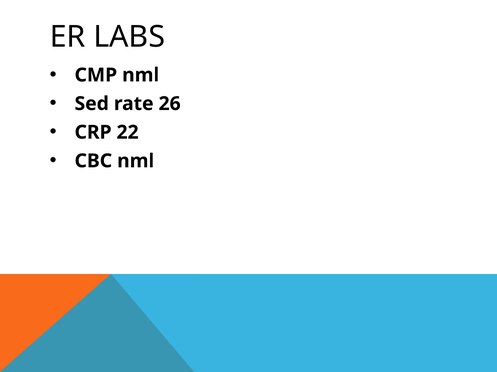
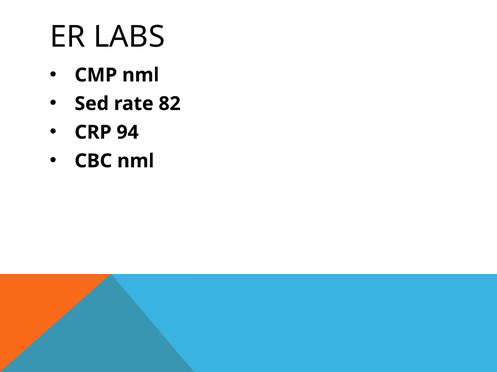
26: 26 -> 82 (170, 104)
22: 22 -> 94 (128, 133)
